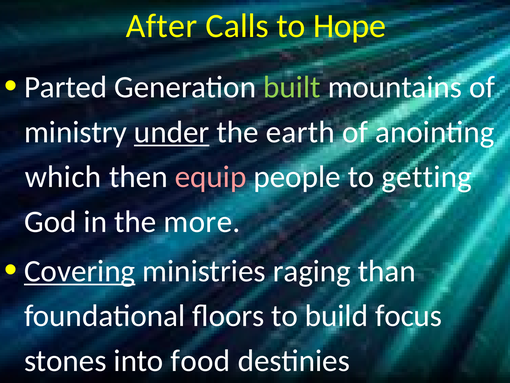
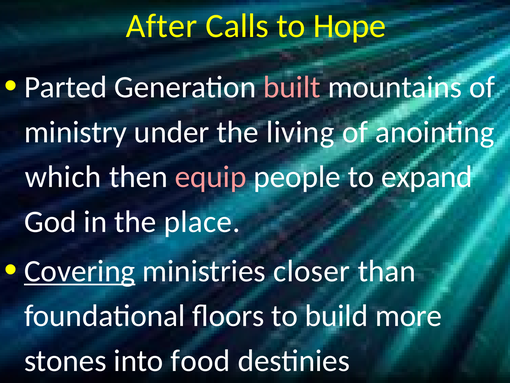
built colour: light green -> pink (292, 87)
under underline: present -> none (172, 132)
earth: earth -> living (300, 132)
getting: getting -> expand (427, 177)
more: more -> place (202, 222)
raging: raging -> closer (312, 271)
focus: focus -> more (409, 316)
